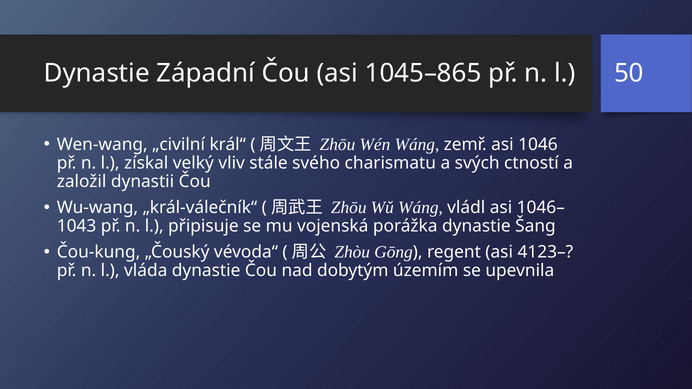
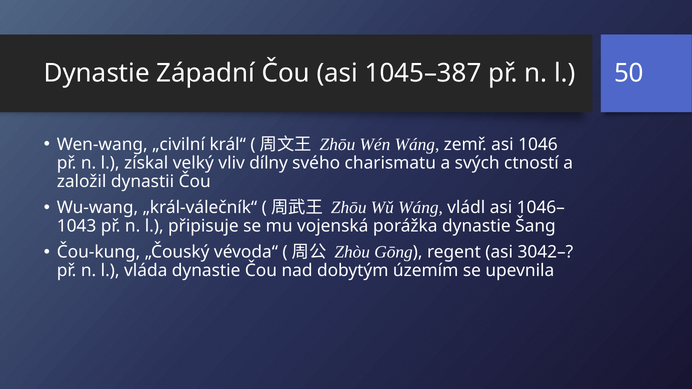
1045–865: 1045–865 -> 1045–387 (423, 73)
stále: stále -> dílny (269, 163)
4123–: 4123– -> 3042– (545, 252)
